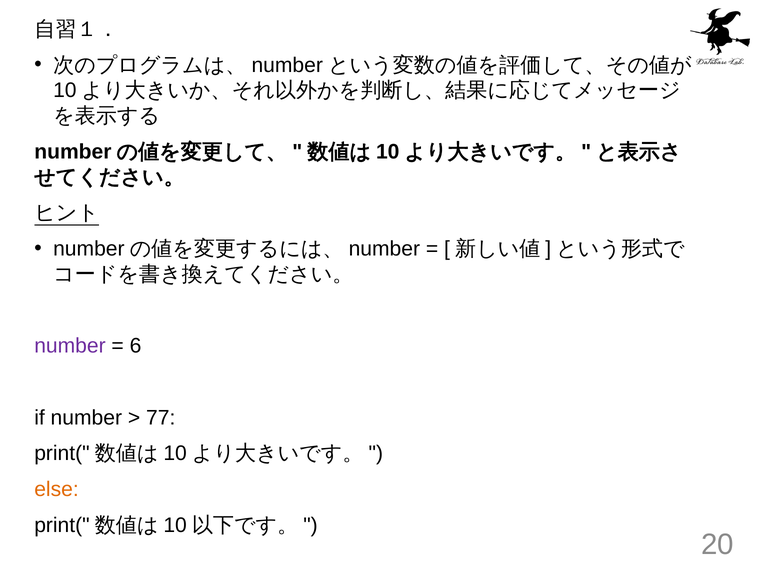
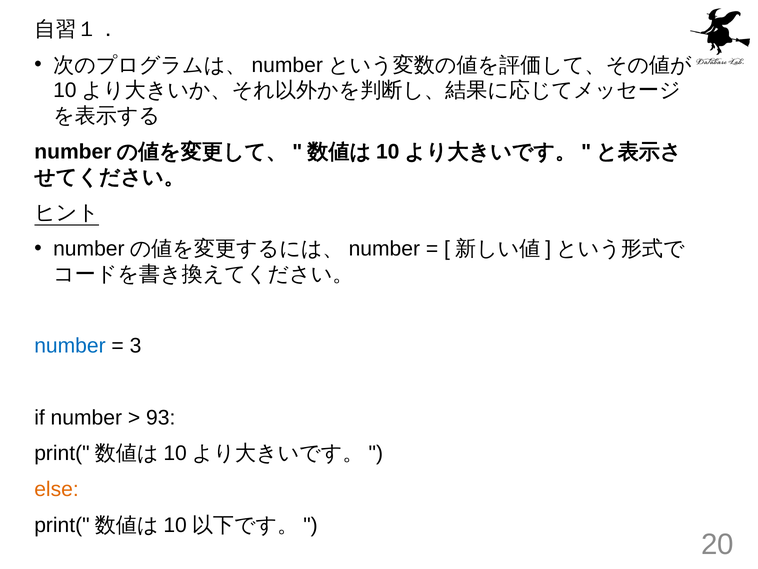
number colour: purple -> blue (70, 346)
6: 6 -> 3 (136, 346)
77: 77 -> 93 (161, 417)
